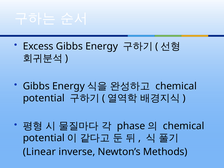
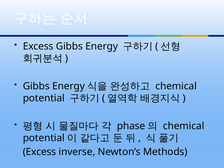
Linear: Linear -> Excess (39, 152)
